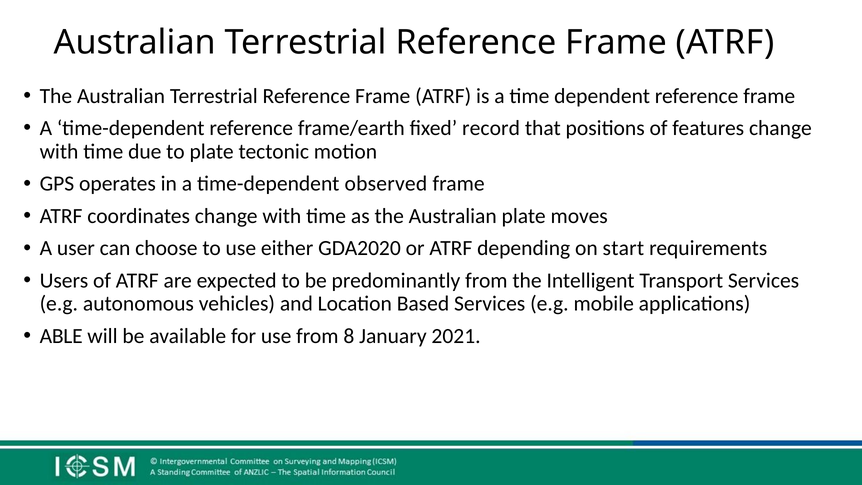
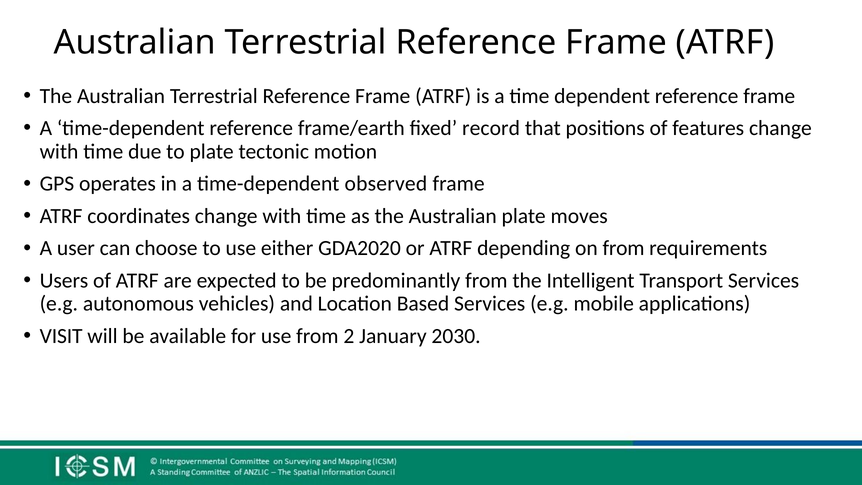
on start: start -> from (624, 248)
ABLE: ABLE -> VISIT (61, 336)
8: 8 -> 2 (349, 336)
2021: 2021 -> 2030 (456, 336)
